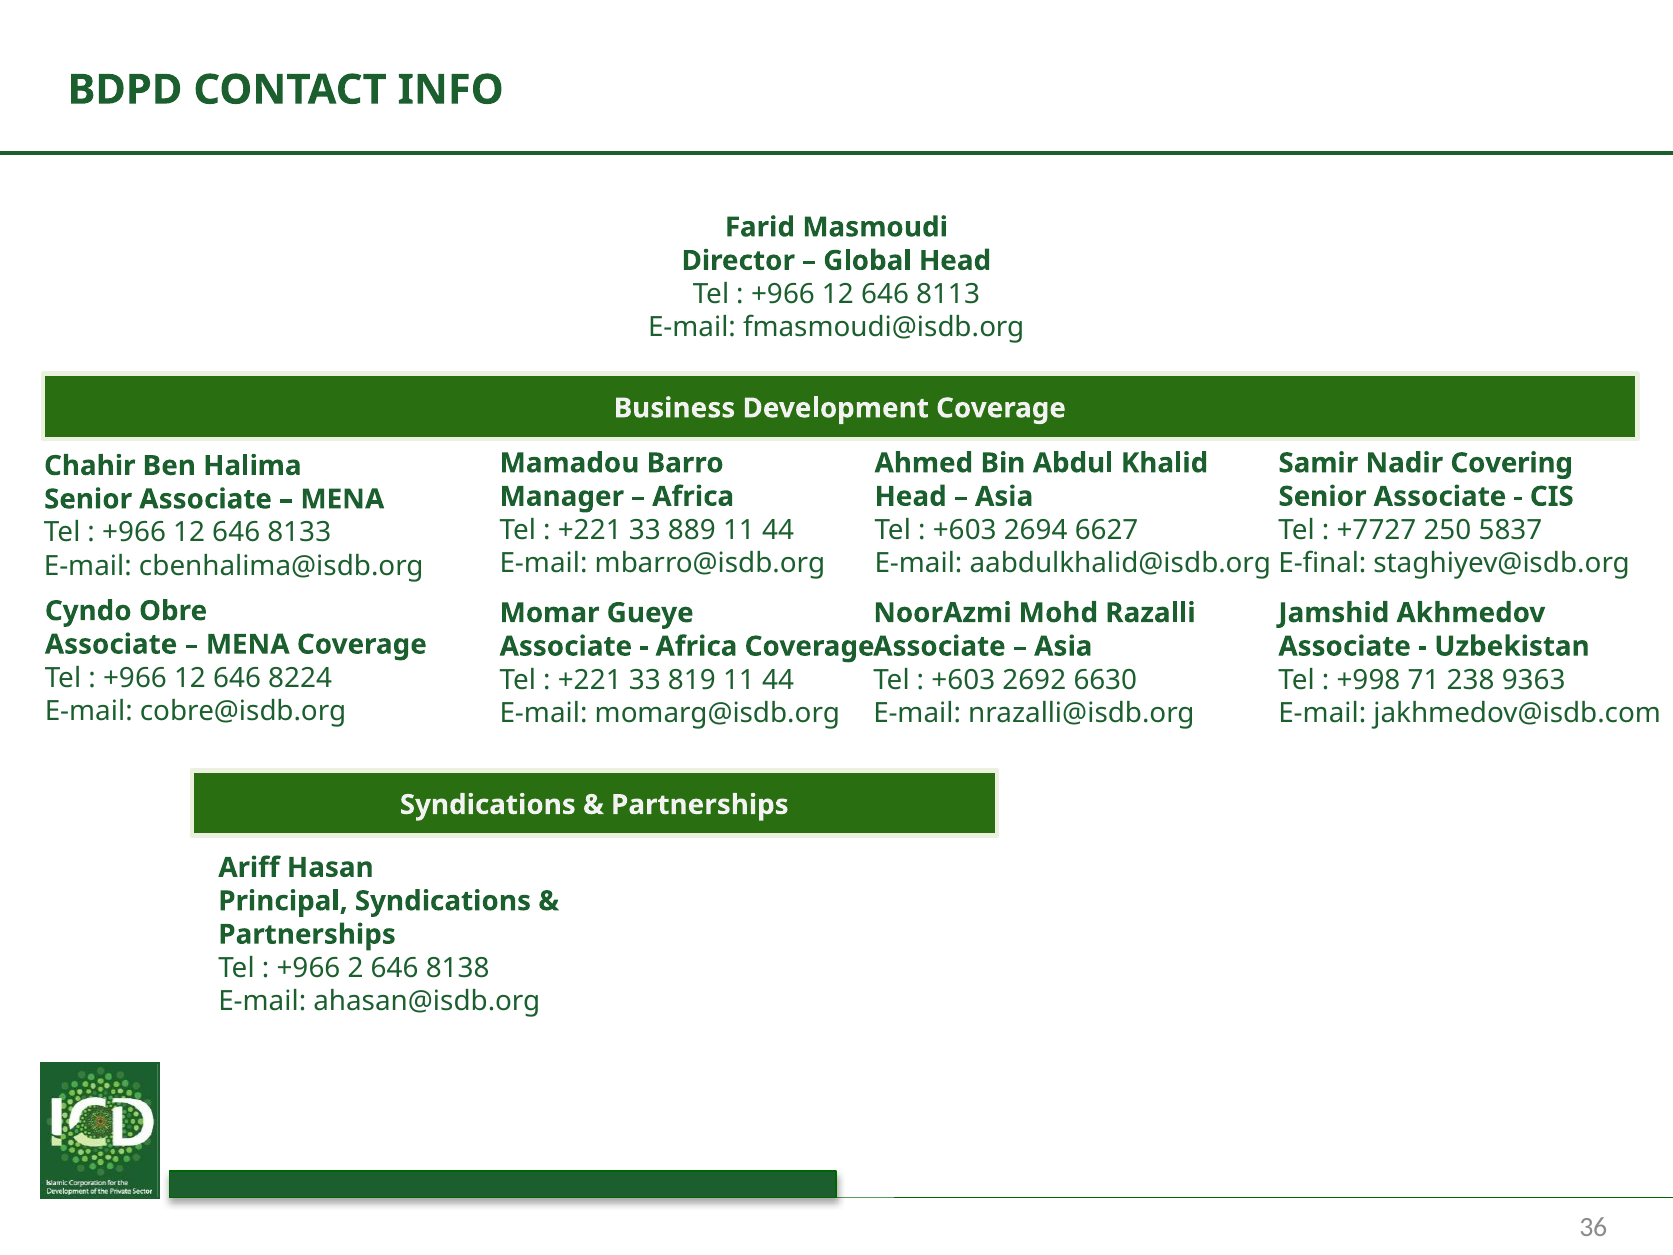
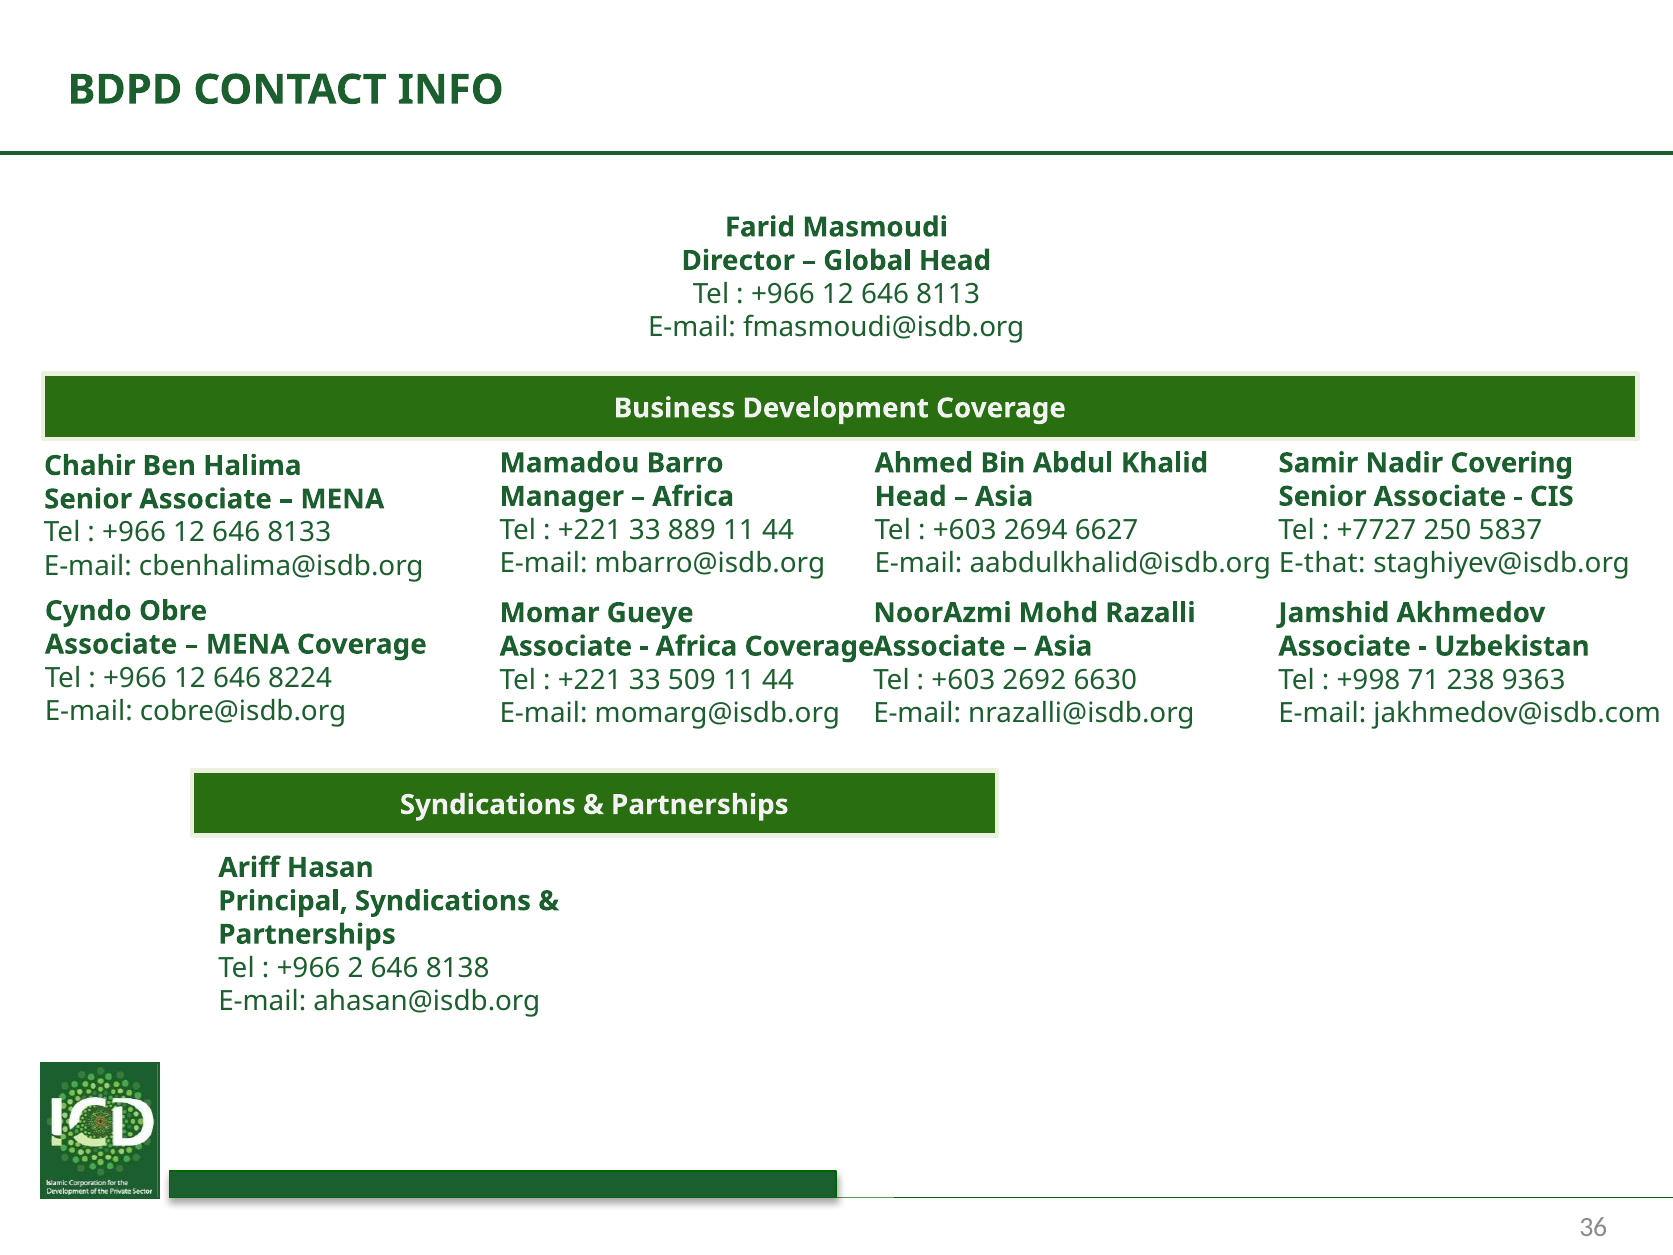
E-final: E-final -> E-that (1322, 563)
819: 819 -> 509 (692, 680)
